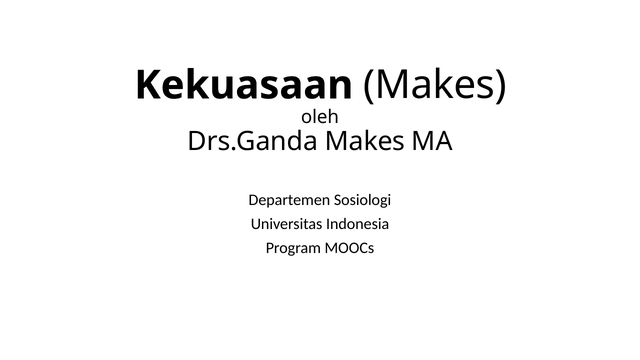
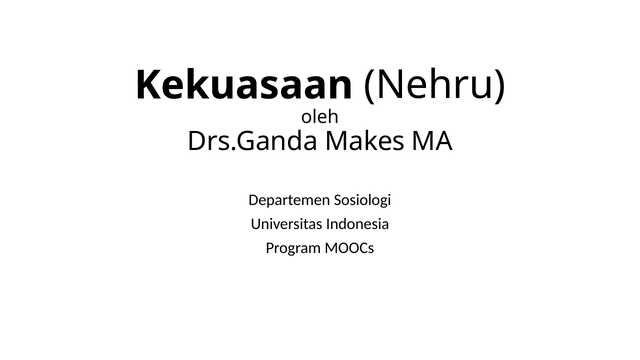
Makes: Makes -> Nehru (435, 85)
